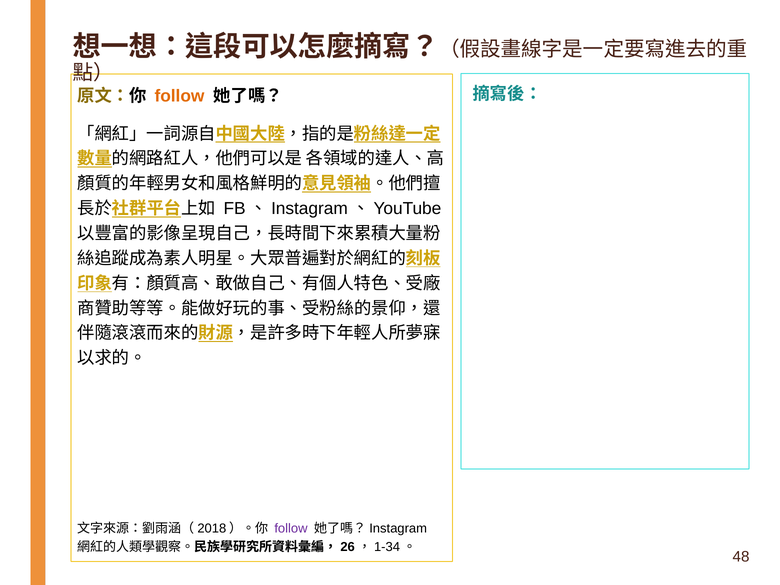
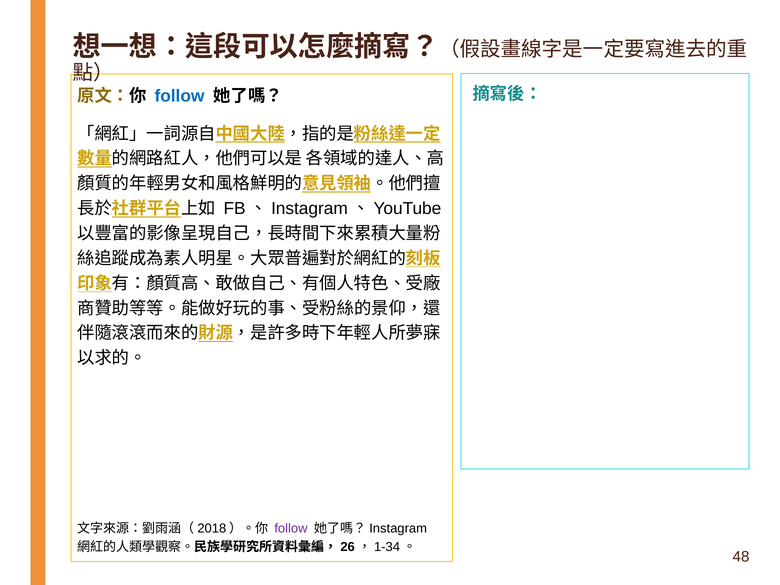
follow colour: orange -> blue (179, 96)
